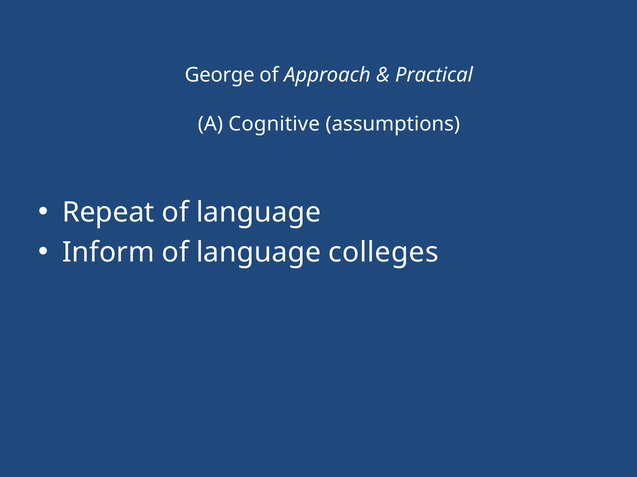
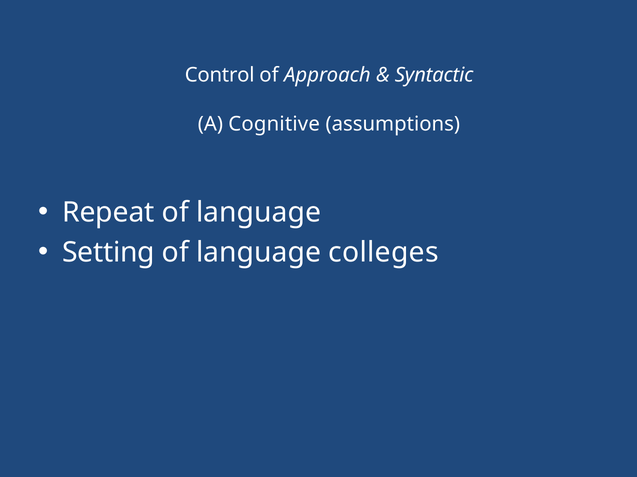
George: George -> Control (220, 75)
Practical: Practical -> Syntactic (434, 75)
Inform: Inform -> Setting (108, 253)
